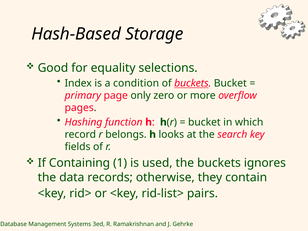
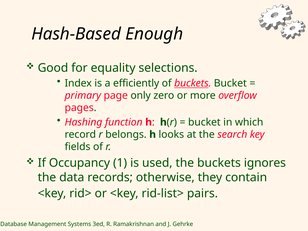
Storage: Storage -> Enough (154, 34)
condition: condition -> efficiently (136, 83)
Containing: Containing -> Occupancy (79, 163)
